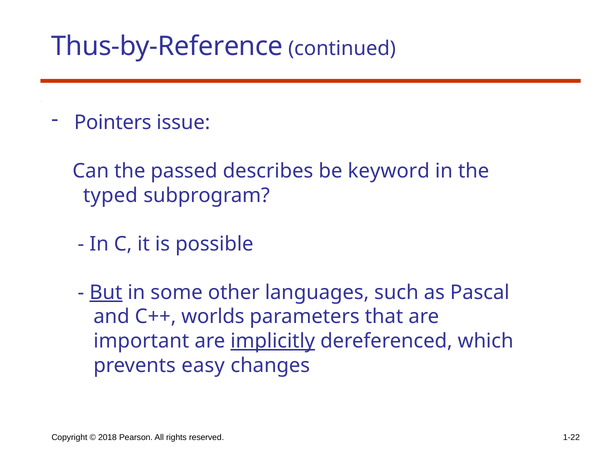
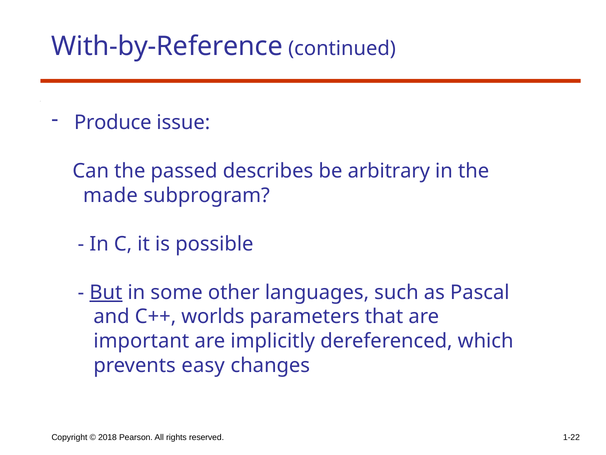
Thus-by-Reference: Thus-by-Reference -> With-by-Reference (167, 46)
Pointers: Pointers -> Produce (113, 123)
keyword: keyword -> arbitrary (389, 171)
typed: typed -> made (110, 195)
implicitly underline: present -> none (273, 341)
